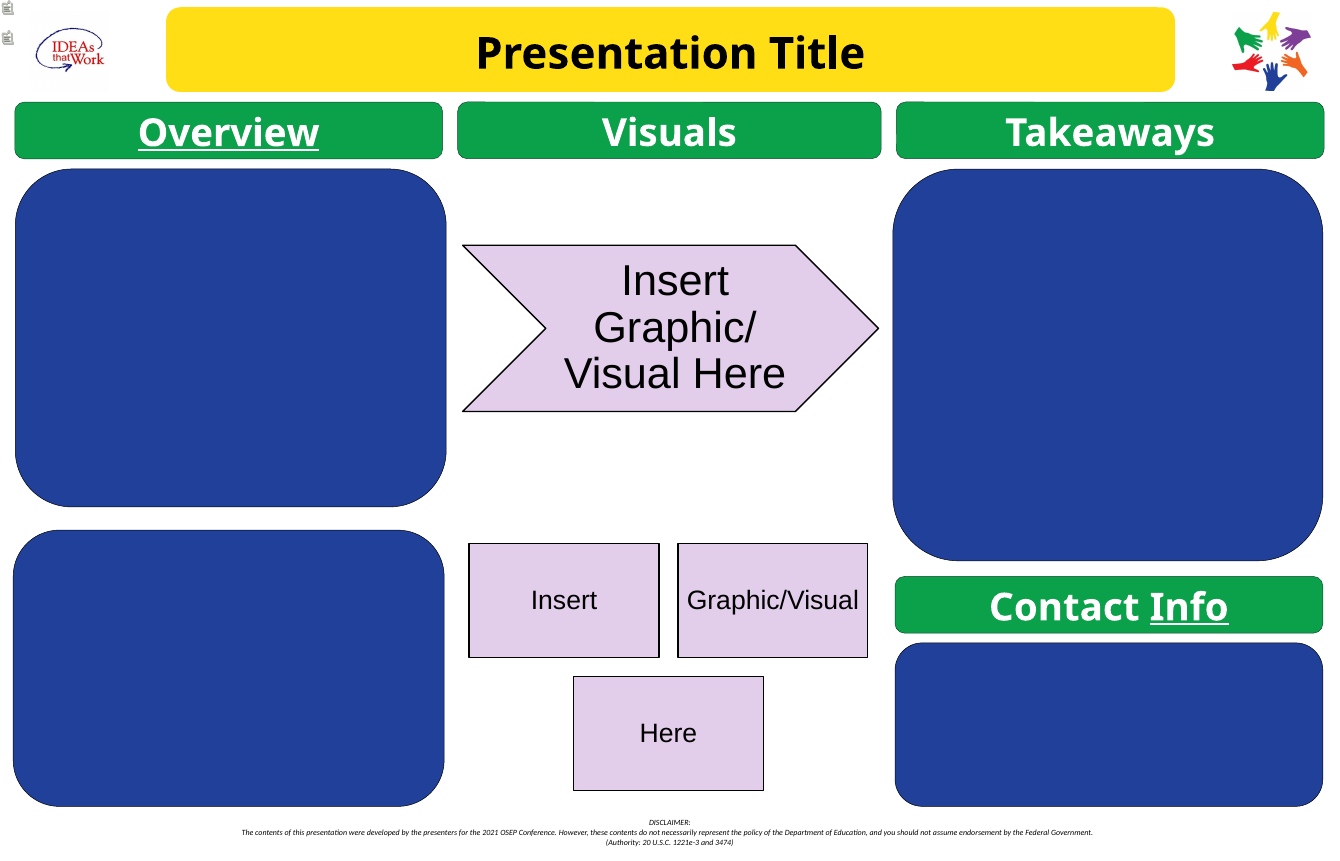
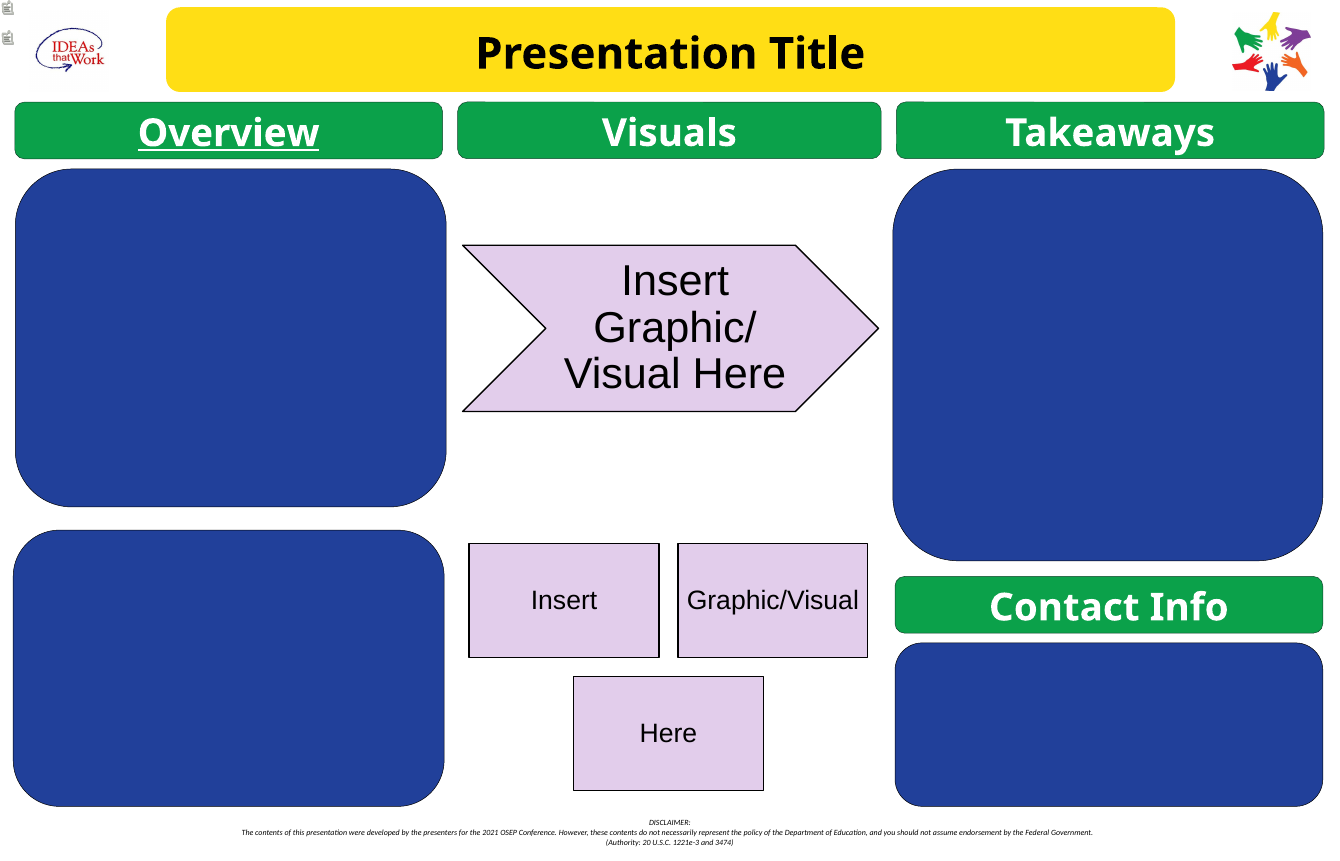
Info underline: present -> none (1189, 608)
